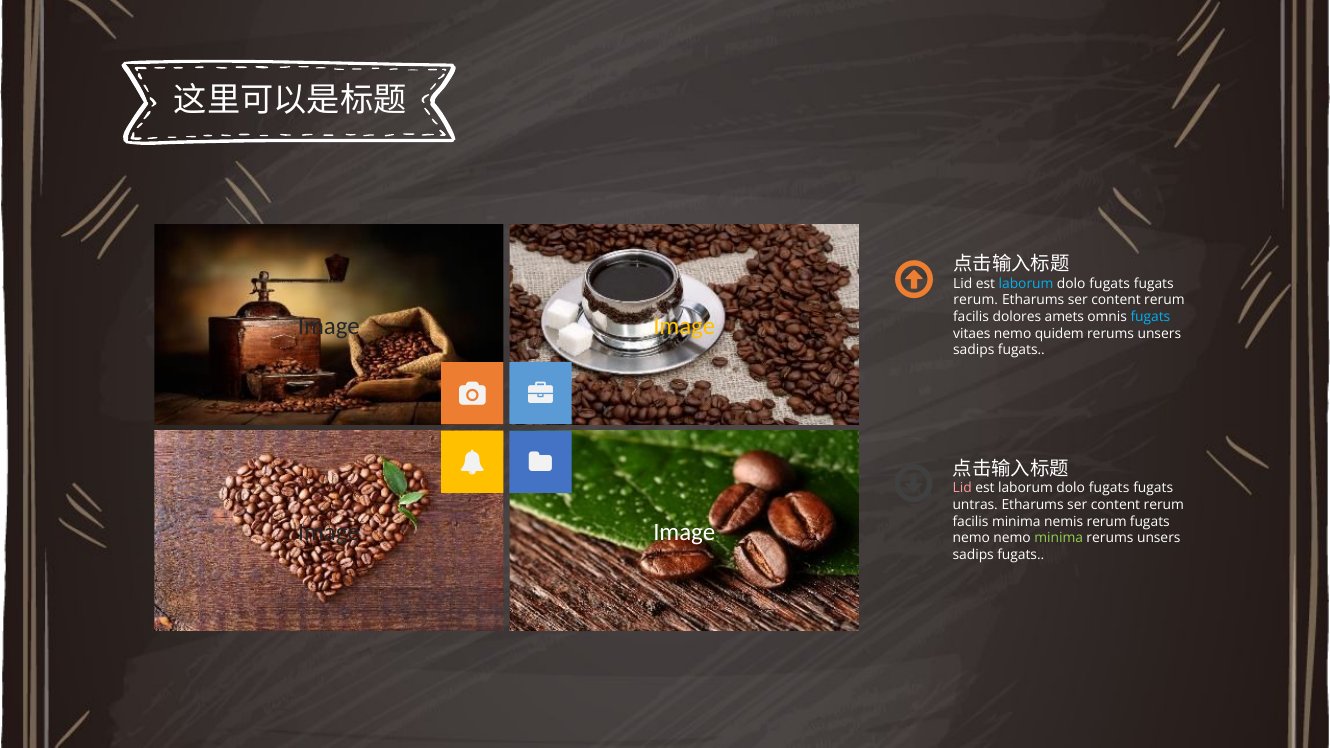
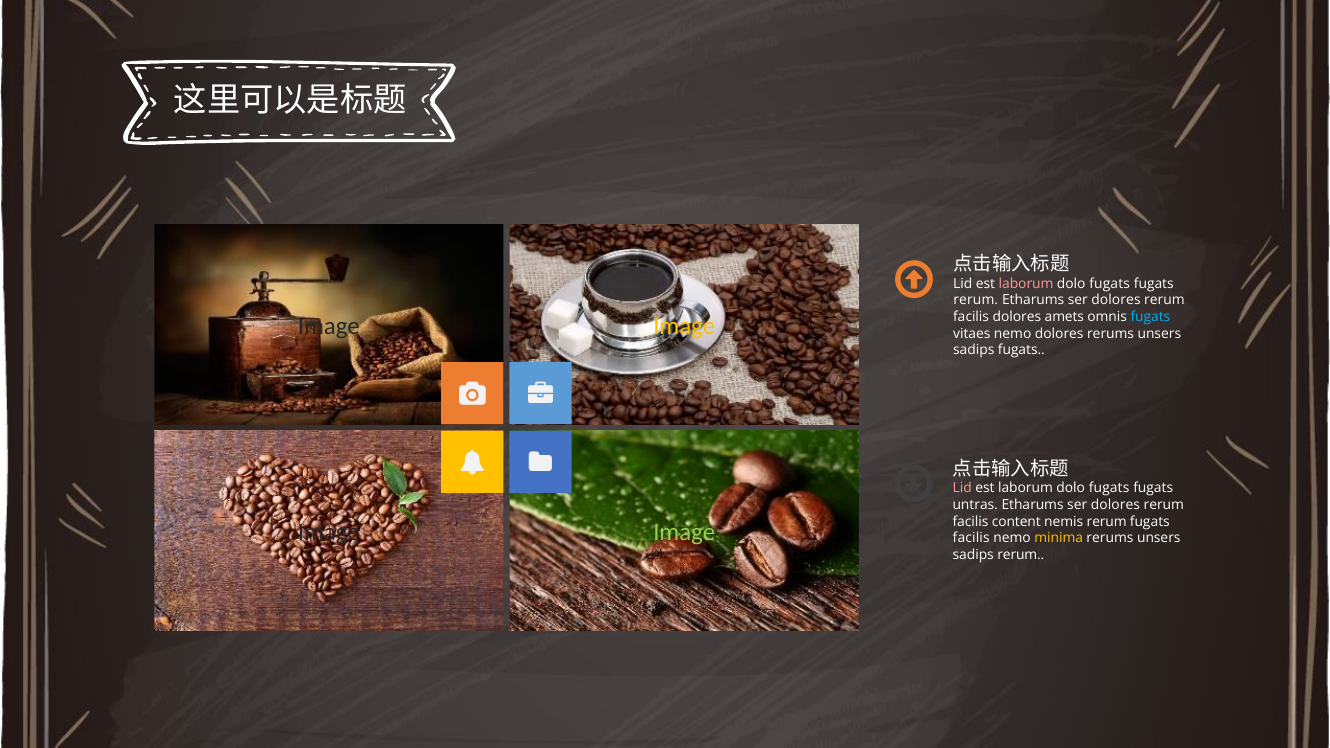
laborum colour: light blue -> pink (1026, 284)
content: content -> dolores (1116, 300)
nemo quidem: quidem -> dolores (1059, 334)
untras Etharums ser content: content -> dolores (1115, 505)
facilis minima: minima -> content (1016, 522)
Image colour: white -> light green (684, 532)
nemo: nemo -> facilis (971, 538)
minima colour: light green -> yellow (1059, 538)
fugats: fugats -> rerum (1021, 555)
